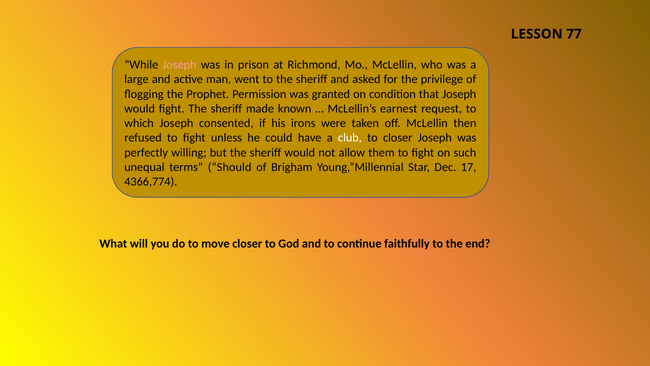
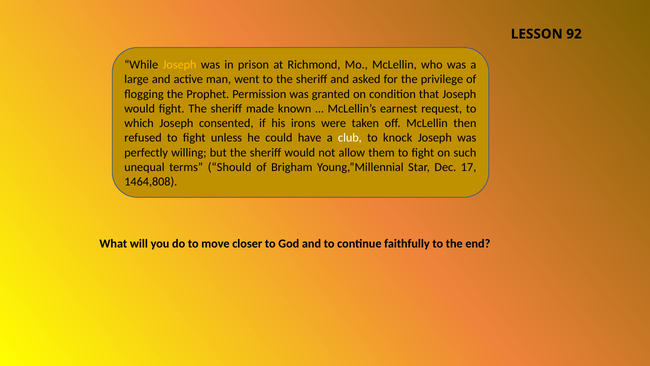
77: 77 -> 92 (574, 34)
Joseph colour: pink -> yellow (180, 65)
to closer: closer -> knock (398, 138)
4366,774: 4366,774 -> 1464,808 (151, 182)
